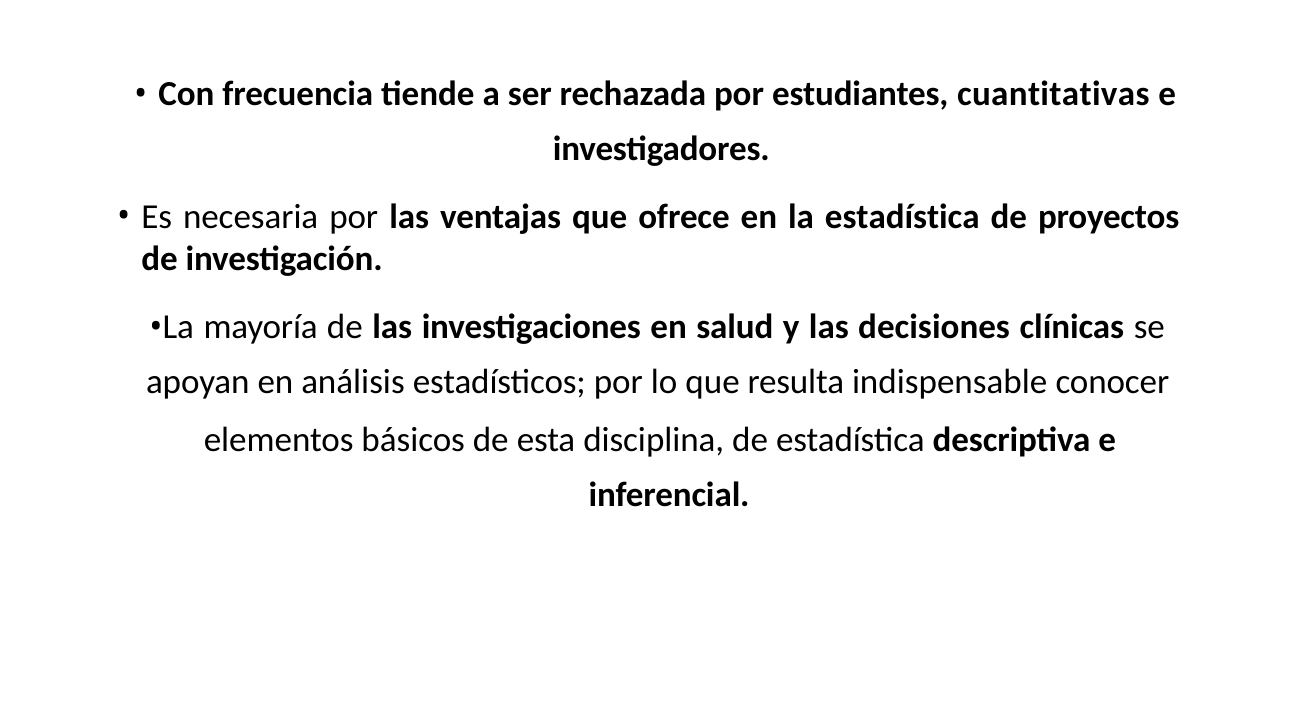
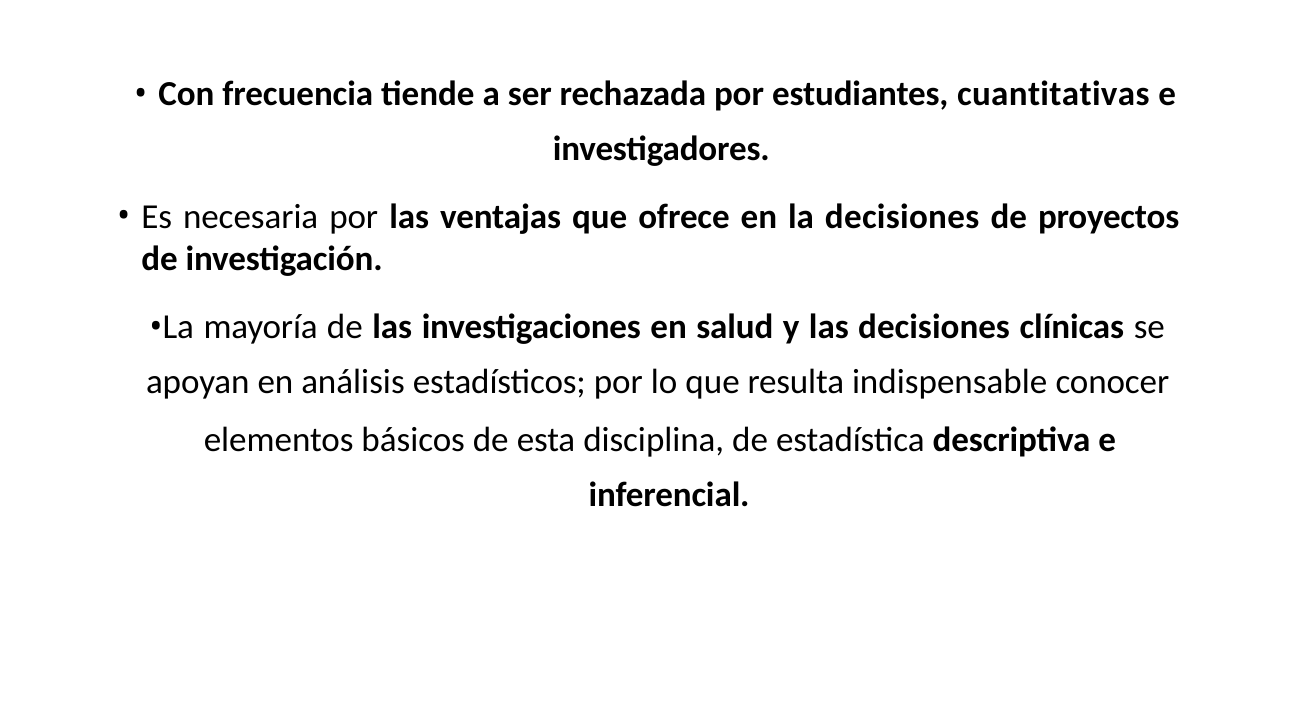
la estadística: estadística -> decisiones (902, 217)
